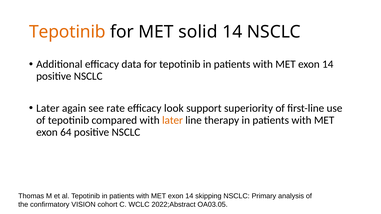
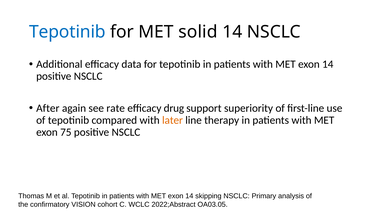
Tepotinib colour: orange -> blue (67, 32)
Later: Later -> After (48, 108)
look: look -> drug (174, 108)
64: 64 -> 75 (66, 132)
